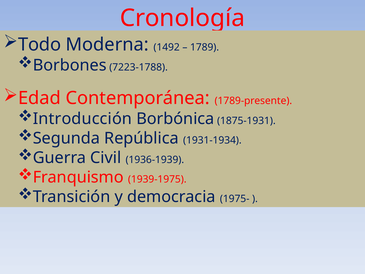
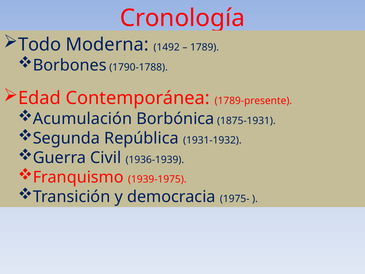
7223-1788: 7223-1788 -> 1790-1788 (139, 67)
Introducción: Introducción -> Acumulación (82, 119)
1931-1934: 1931-1934 -> 1931-1932 (212, 140)
